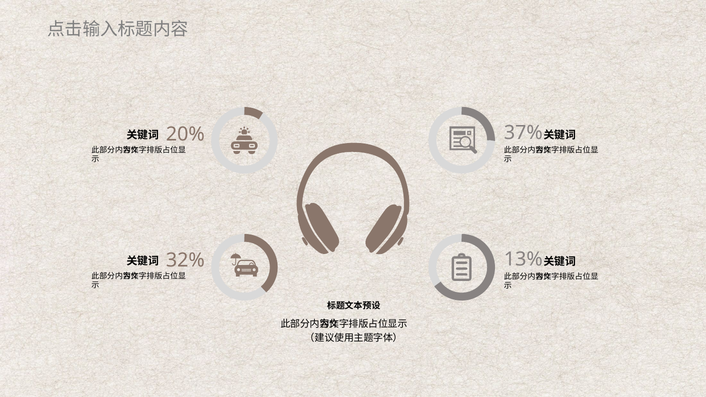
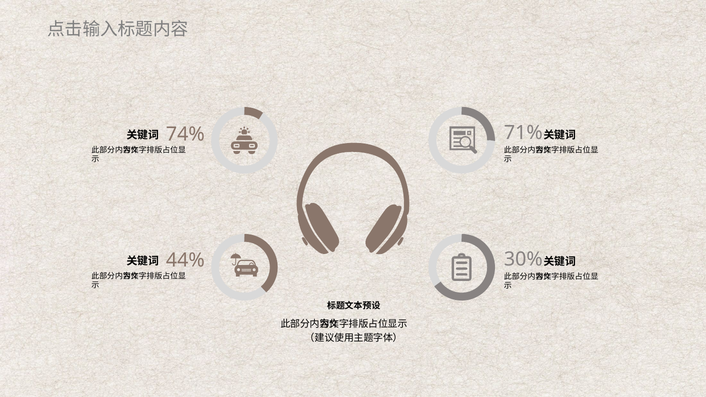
37%: 37% -> 71% (523, 133)
20%: 20% -> 74% (185, 135)
13%: 13% -> 30% (523, 259)
32%: 32% -> 44% (185, 260)
